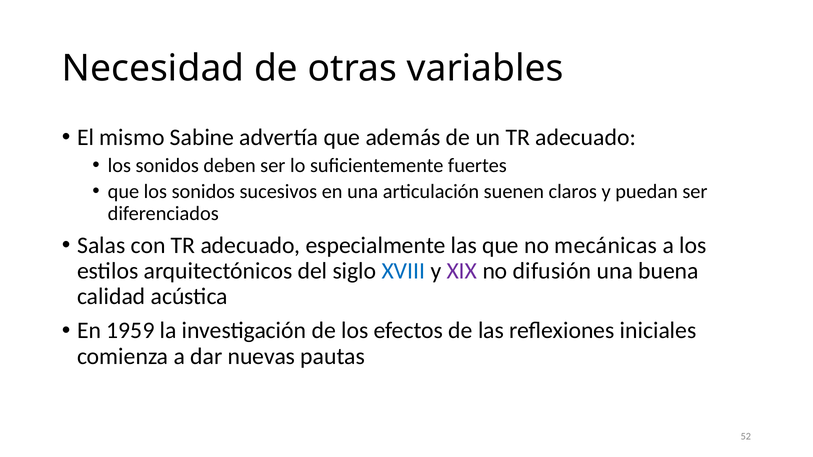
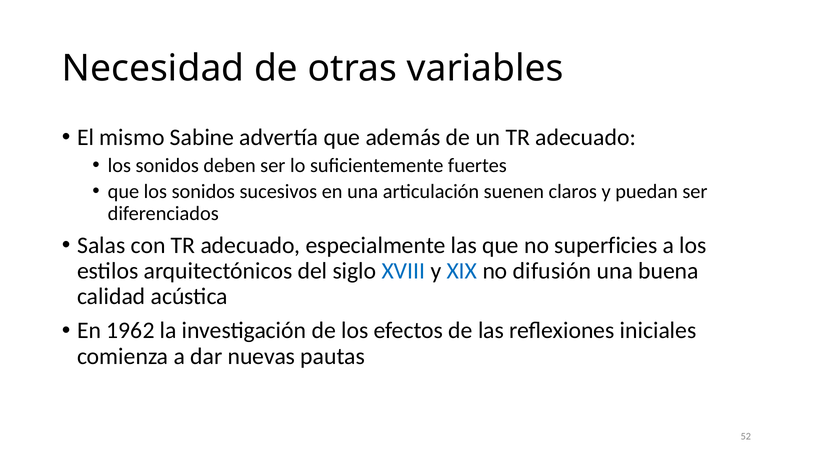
mecánicas: mecánicas -> superficies (606, 246)
XIX colour: purple -> blue (462, 271)
1959: 1959 -> 1962 (130, 331)
